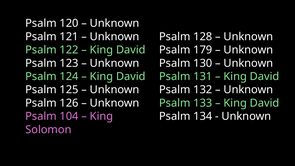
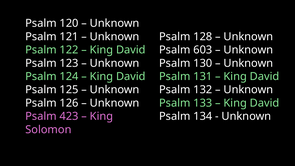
179: 179 -> 603 (203, 50)
104: 104 -> 423 (69, 116)
